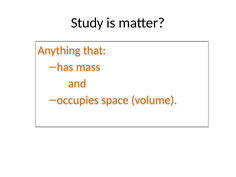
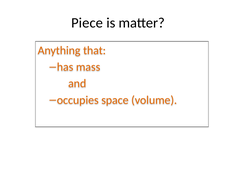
Study: Study -> Piece (87, 23)
